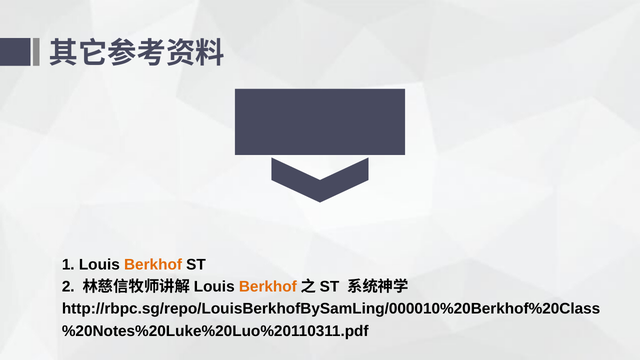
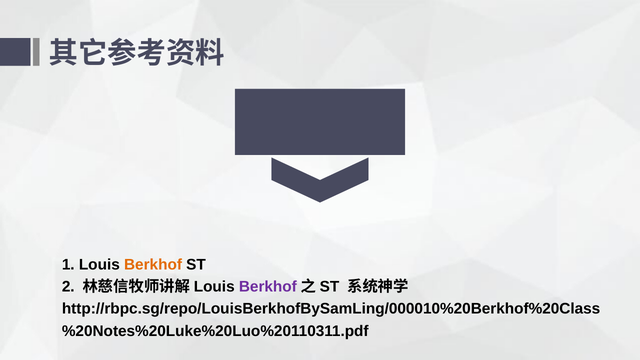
Berkhof colour: orange -> purple (268, 287)
